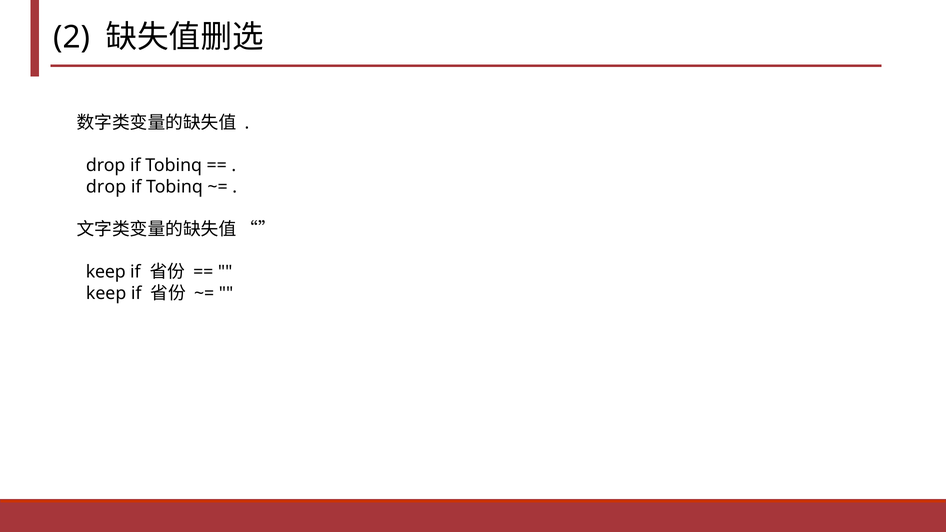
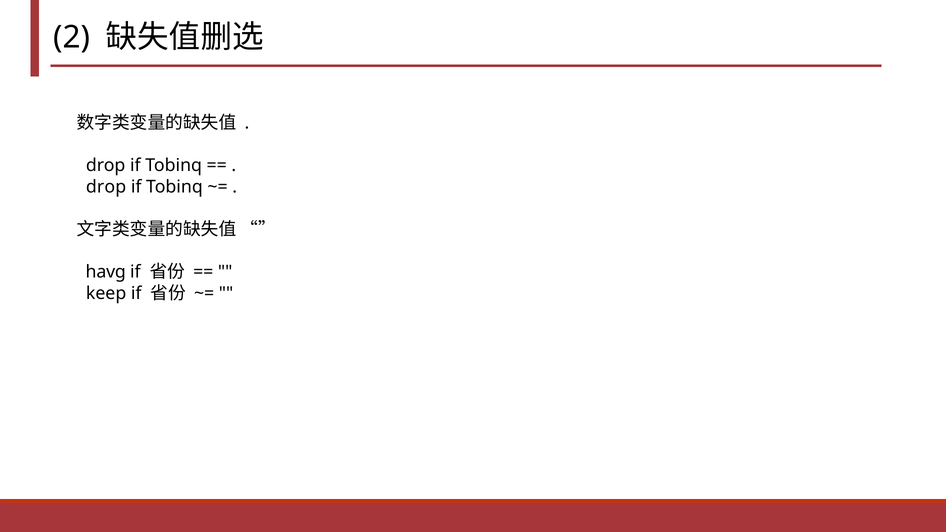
keep: keep -> havg (106, 272)
